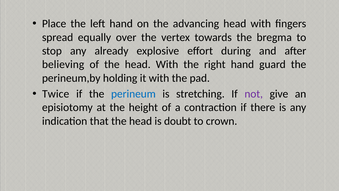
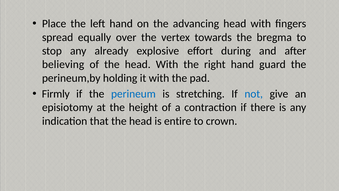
Twice: Twice -> Firmly (56, 94)
not colour: purple -> blue (254, 94)
doubt: doubt -> entire (178, 121)
